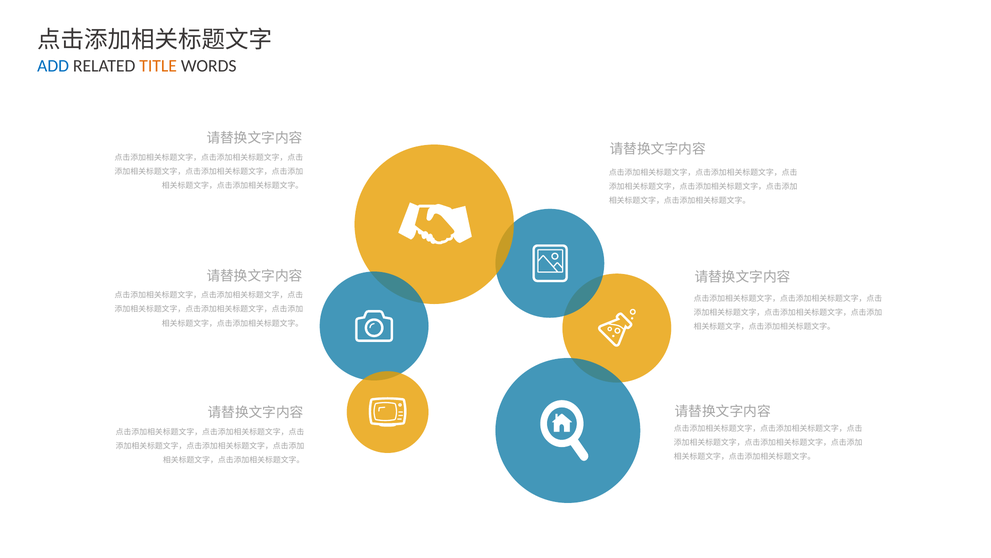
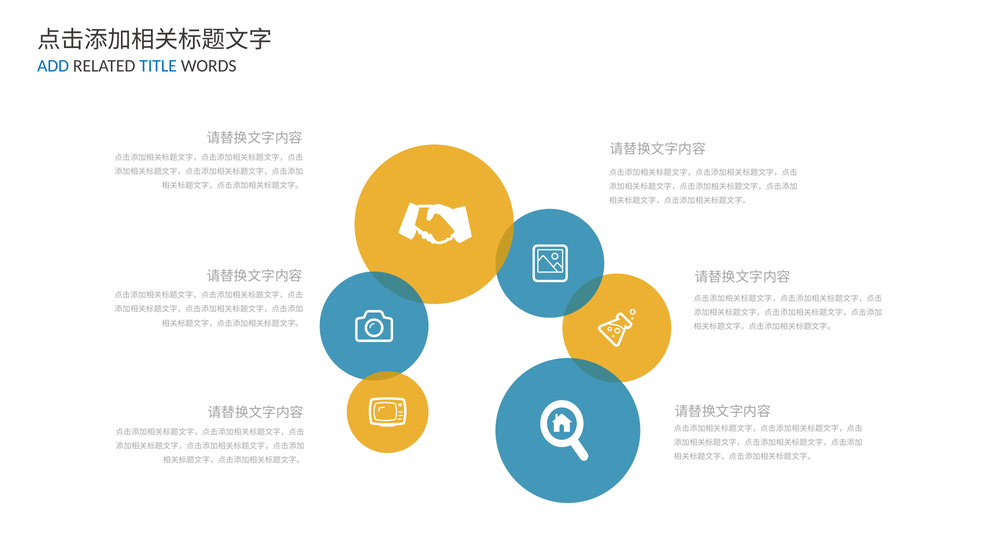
TITLE colour: orange -> blue (158, 66)
